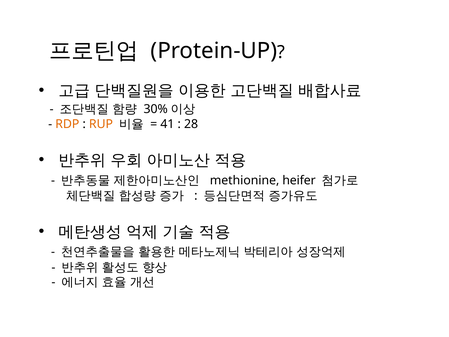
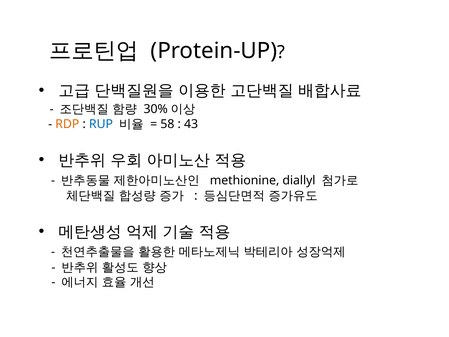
RUP colour: orange -> blue (101, 124)
41: 41 -> 58 (167, 124)
28: 28 -> 43 (191, 124)
heifer: heifer -> diallyl (299, 180)
